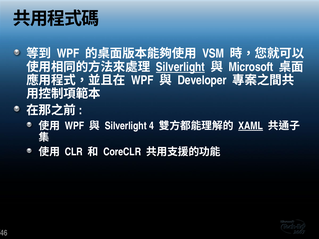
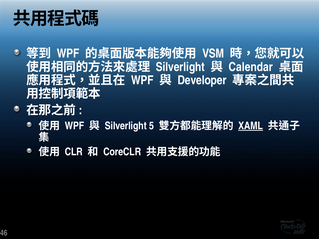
Silverlight underline: present -> none (180, 67)
Microsoft: Microsoft -> Calendar (251, 67)
4: 4 -> 5 (152, 126)
